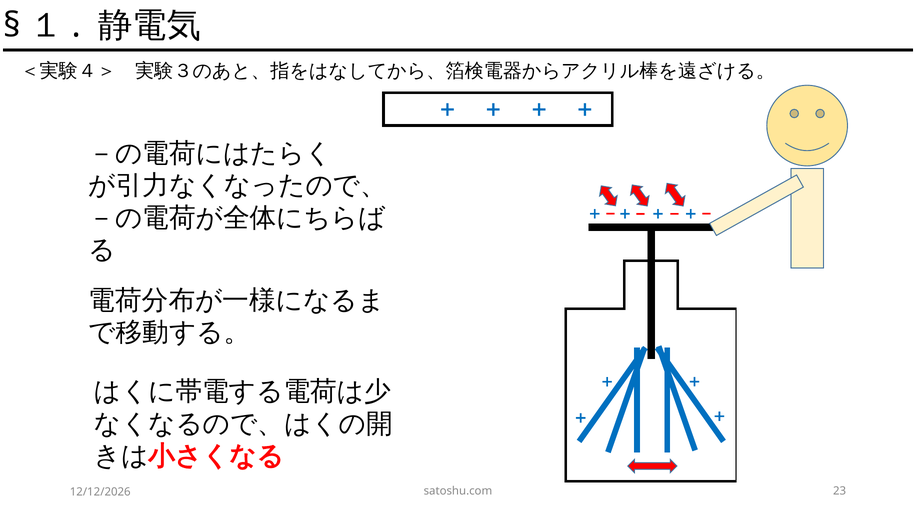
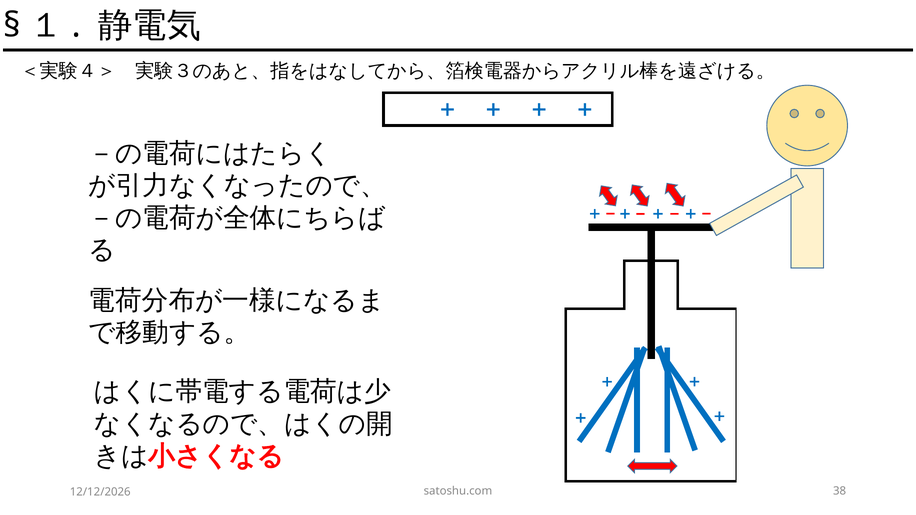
23: 23 -> 38 (840, 491)
